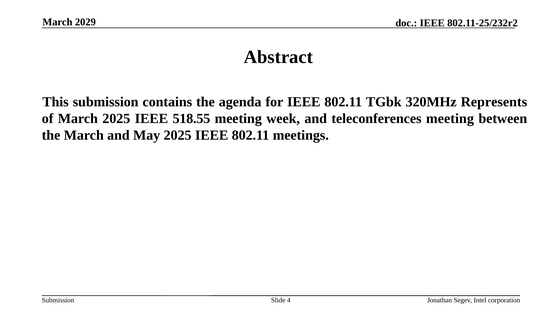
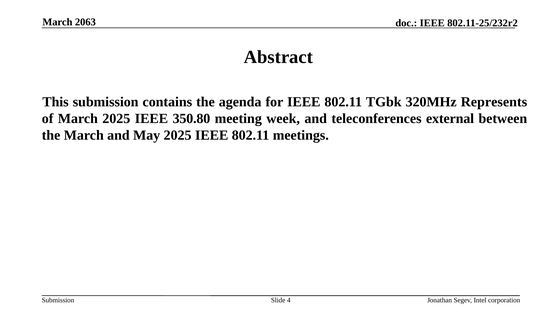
2029: 2029 -> 2063 (85, 22)
518.55: 518.55 -> 350.80 (191, 119)
teleconferences meeting: meeting -> external (450, 119)
